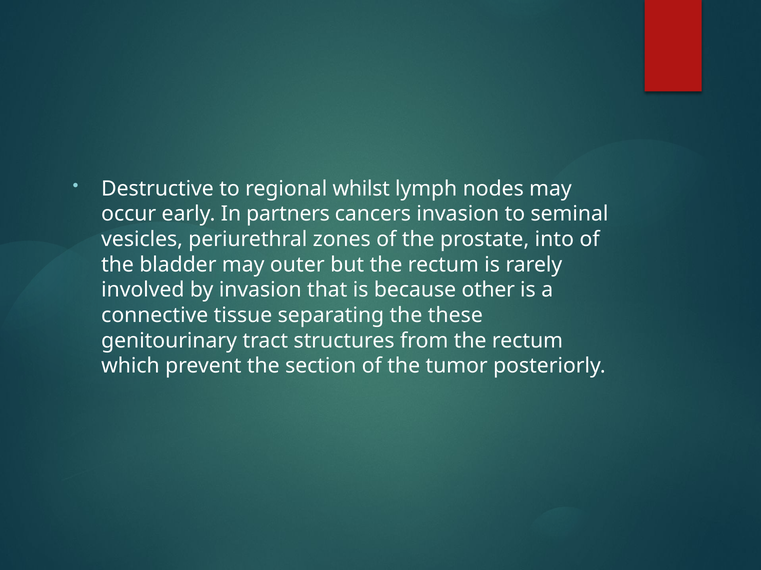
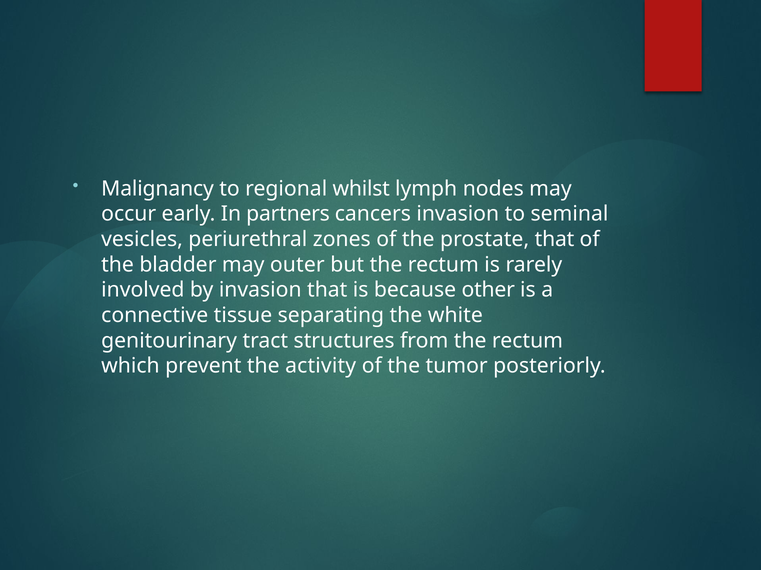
Destructive: Destructive -> Malignancy (158, 189)
prostate into: into -> that (555, 240)
these: these -> white (455, 316)
section: section -> activity (321, 366)
